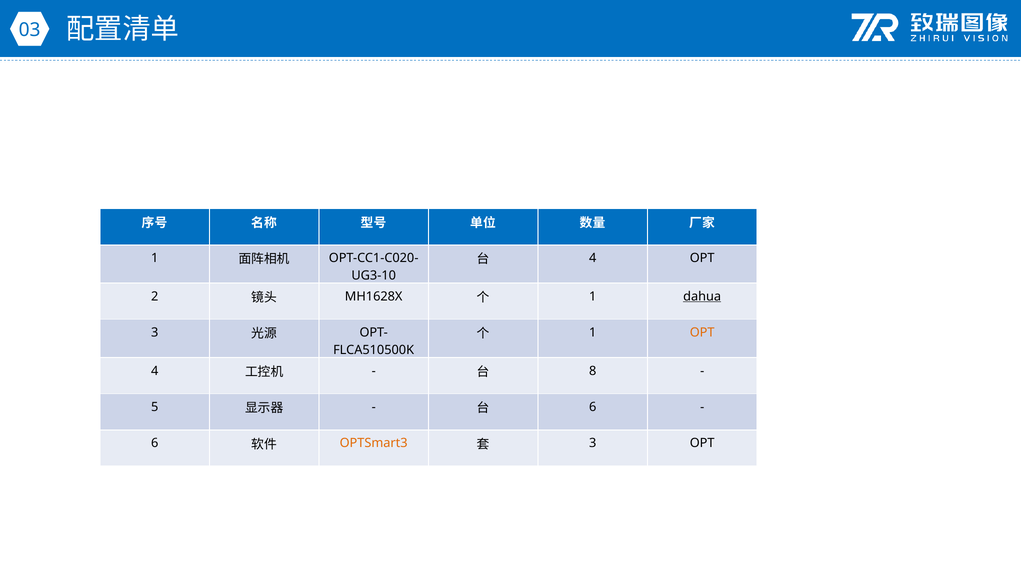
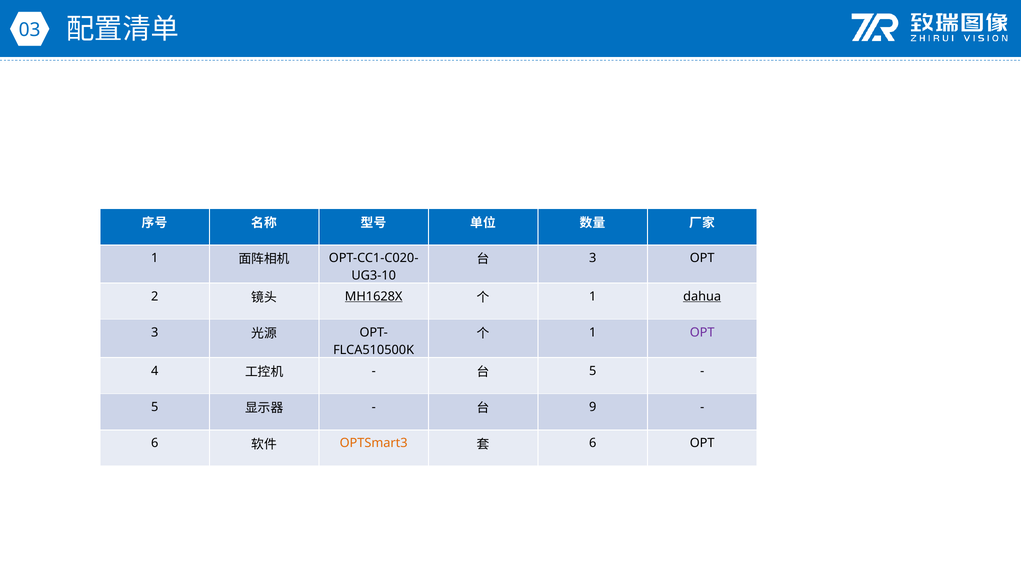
4: 4 -> 3 (593, 258)
MH1628X underline: none -> present (374, 297)
OPT colour: orange -> purple (702, 333)
8: 8 -> 5 (593, 371)
6: 6 -> 9 (593, 407)
3: 3 -> 6 (593, 443)
